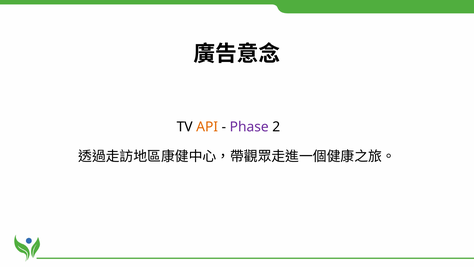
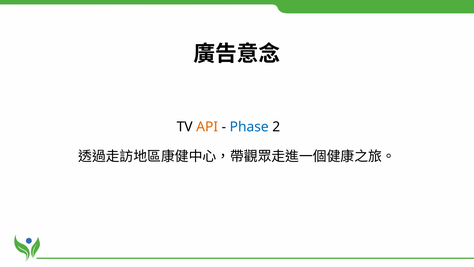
Phase colour: purple -> blue (249, 127)
